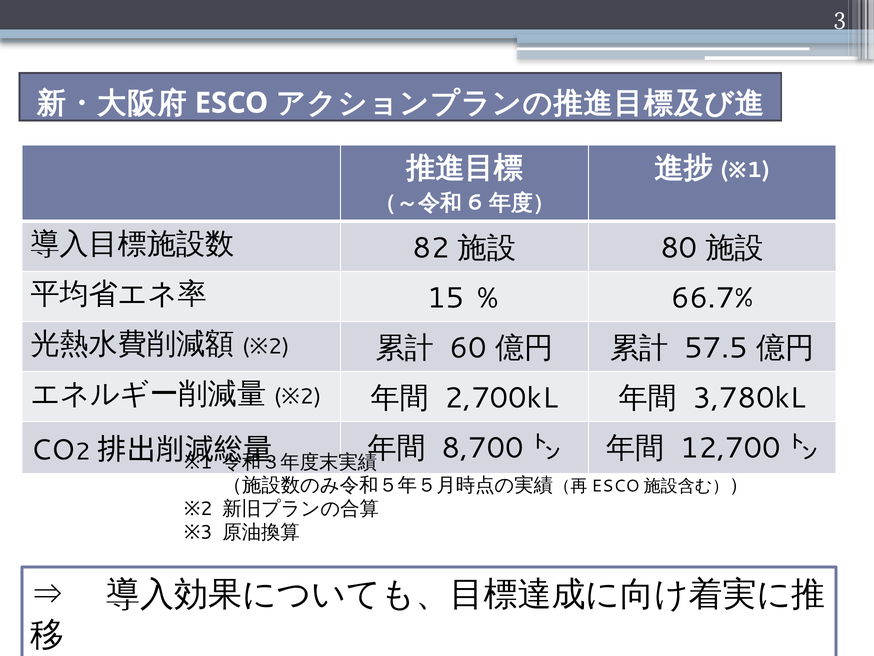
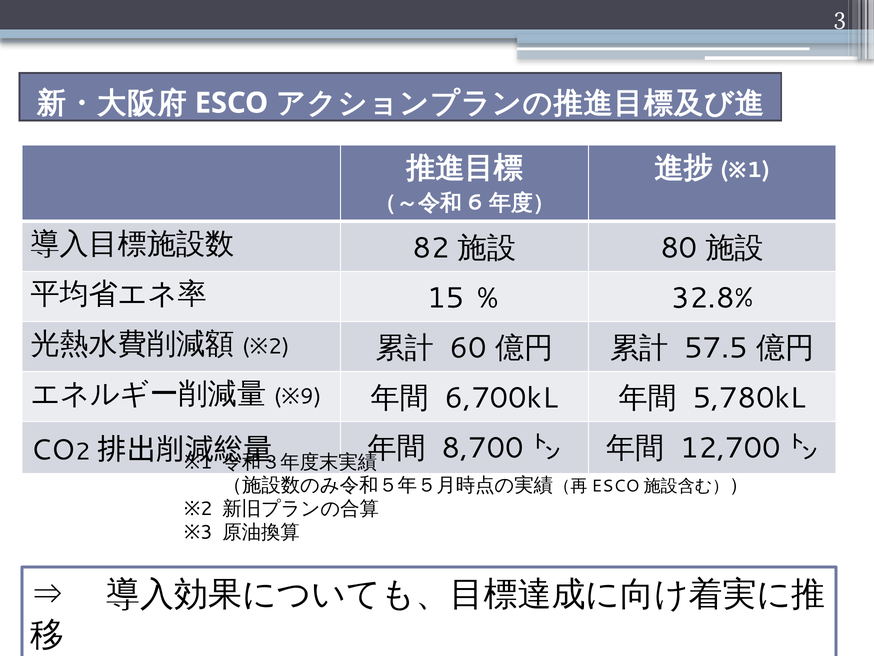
66.7%: 66.7% -> 32.8% (712, 298)
2: 2 -> 9 (311, 396)
2,700kL: 2,700kL -> 6,700kL (502, 398)
3,780kL: 3,780kL -> 5,780kL (749, 398)
